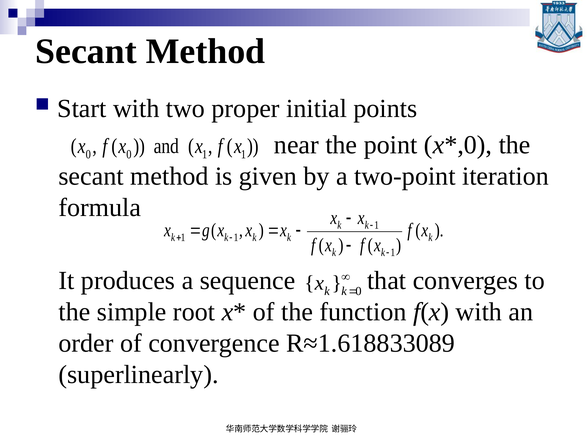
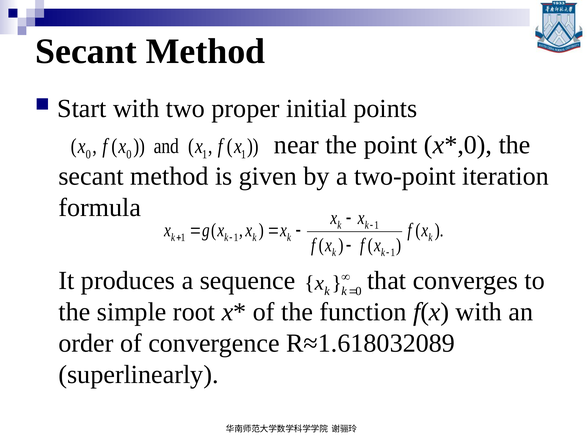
R≈1.618833089: R≈1.618833089 -> R≈1.618032089 (371, 343)
